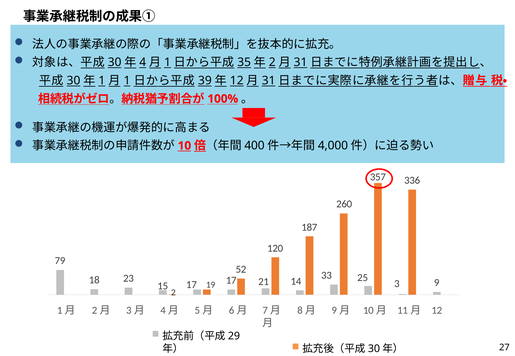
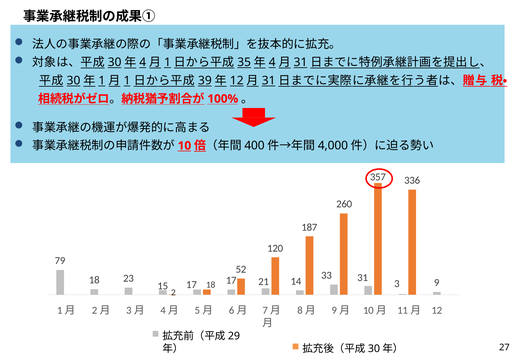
2: 2 -> 4 (272, 63)
33 25: 25 -> 31 (363, 278)
17 19: 19 -> 18 (211, 285)
